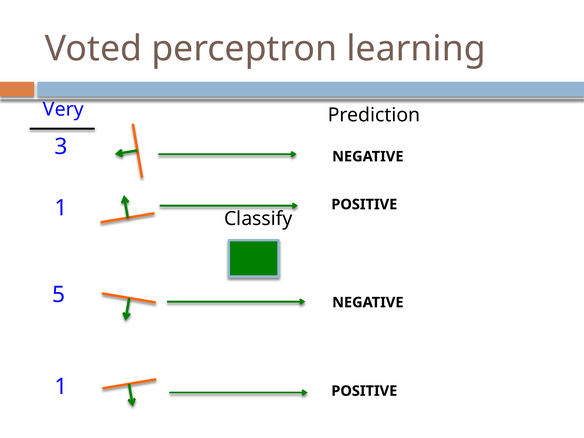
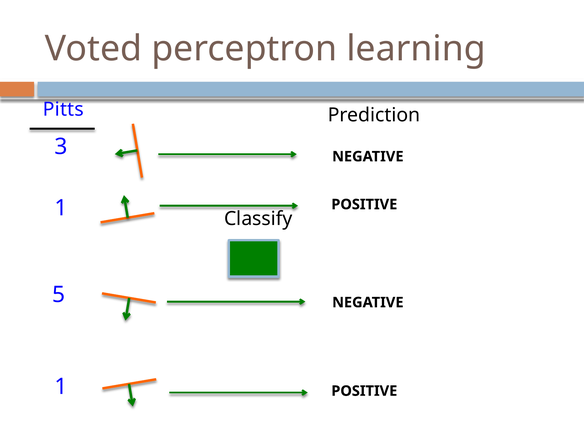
Very: Very -> Pitts (63, 110)
